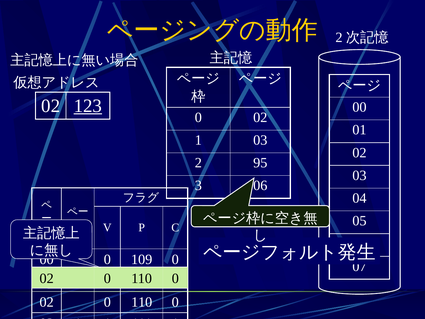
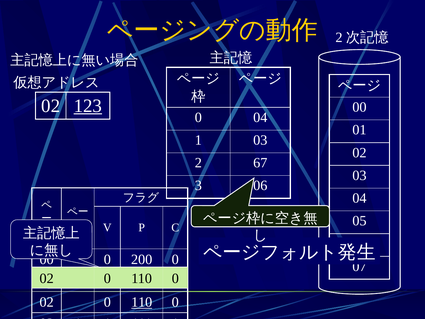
02: 02 -> 04 (260, 117)
95: 95 -> 67 (260, 163)
109: 109 -> 200 (142, 259)
110 underline: none -> present (142, 302)
